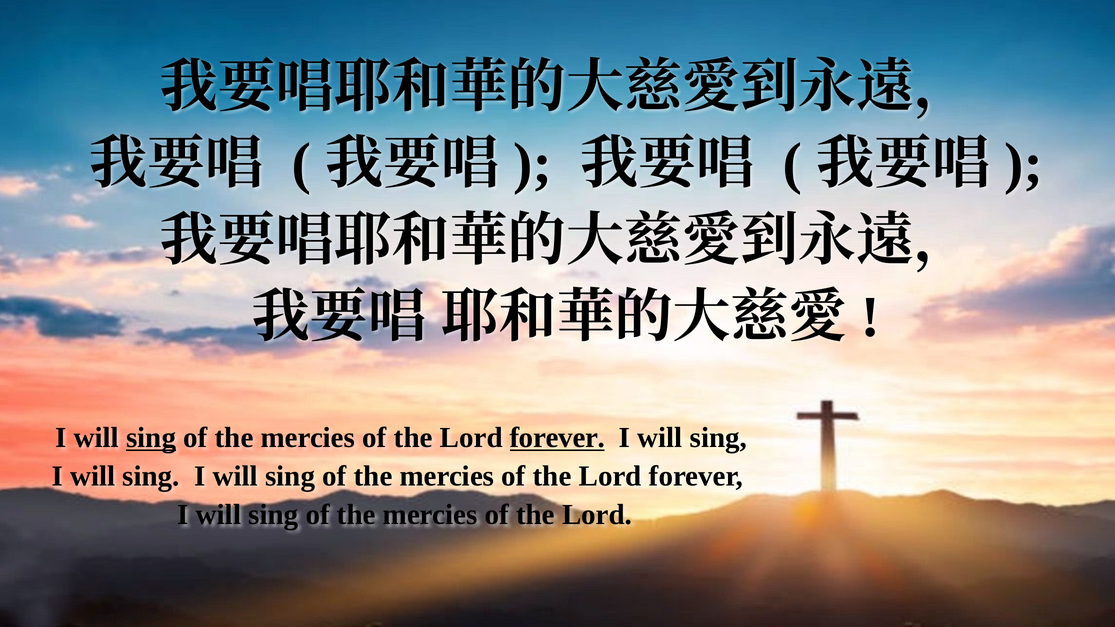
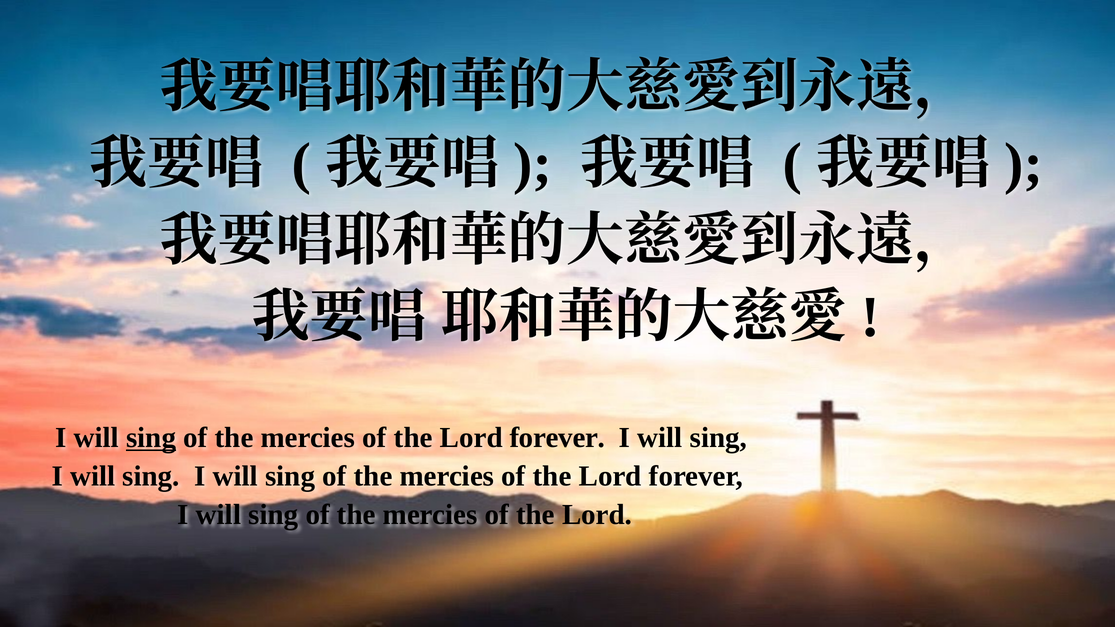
forever underline: present -> none (557, 438)
